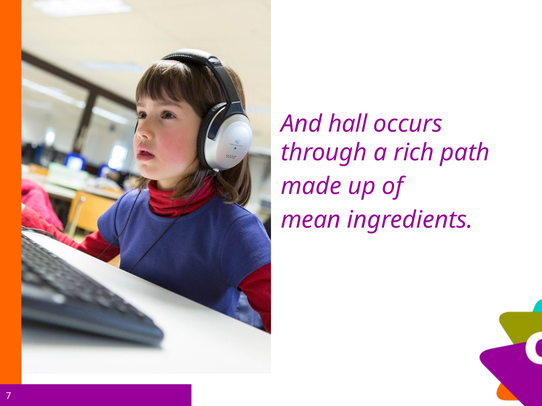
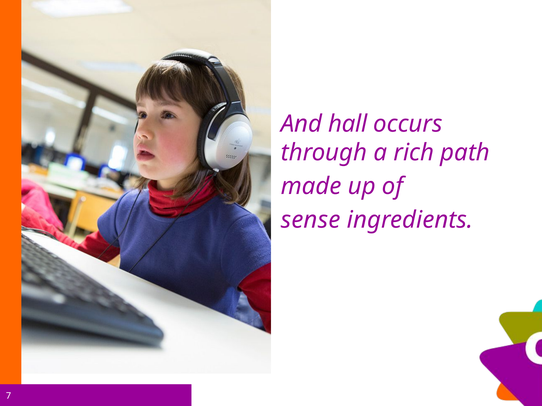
mean: mean -> sense (311, 220)
